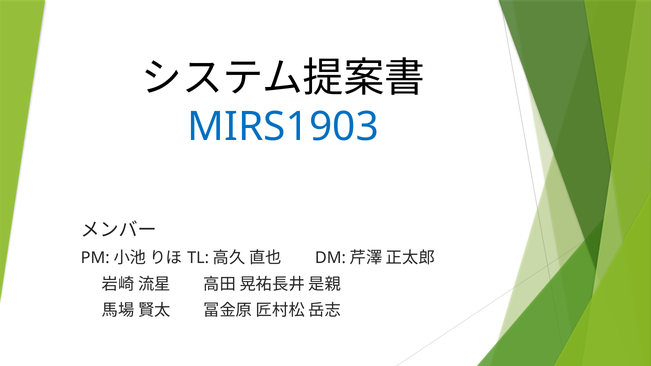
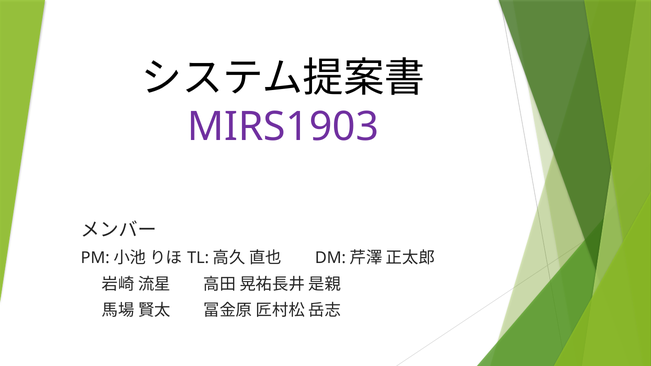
MIRS1903 colour: blue -> purple (283, 127)
